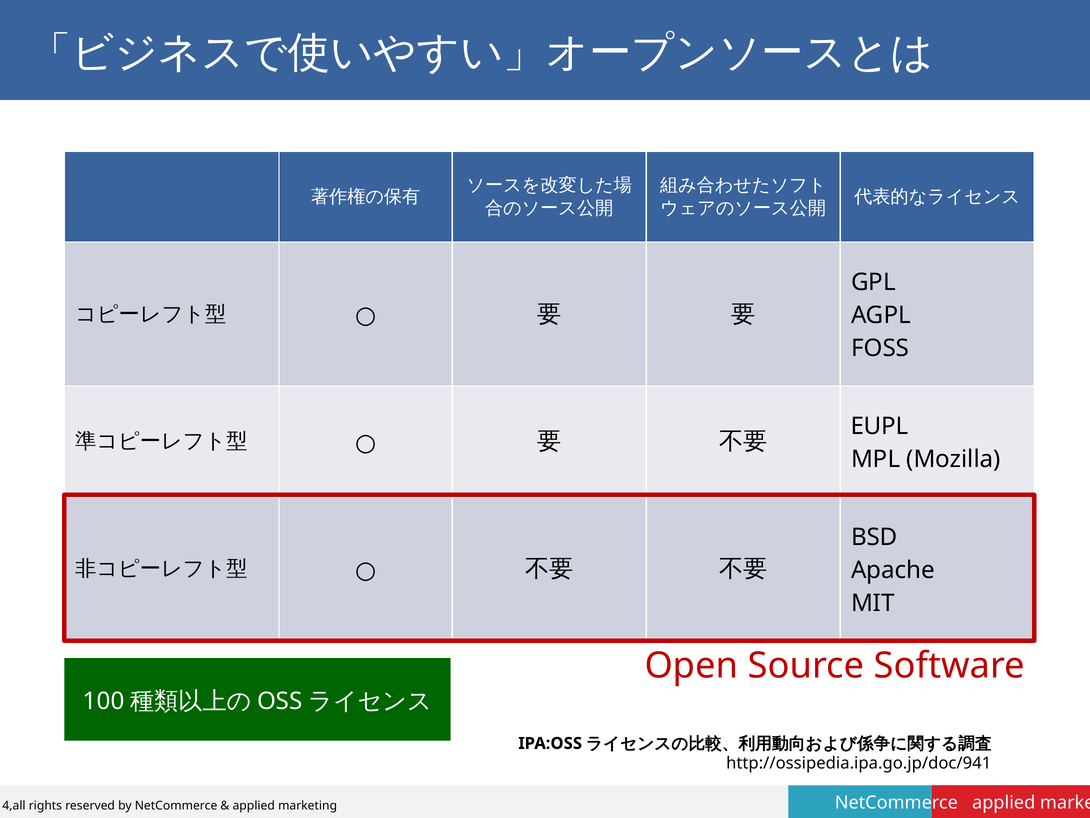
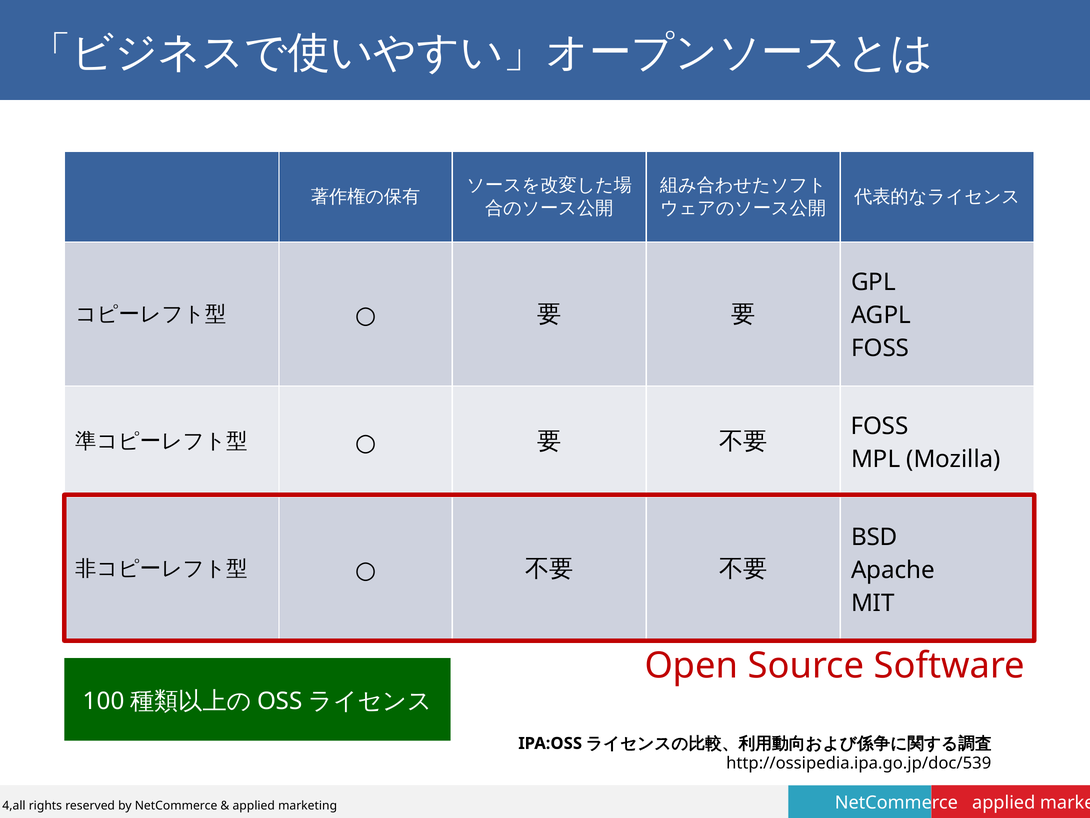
EUPL: EUPL -> FOSS (880, 426)
http://ossipedia.ipa.go.jp/doc/941: http://ossipedia.ipa.go.jp/doc/941 -> http://ossipedia.ipa.go.jp/doc/539 (859, 763)
